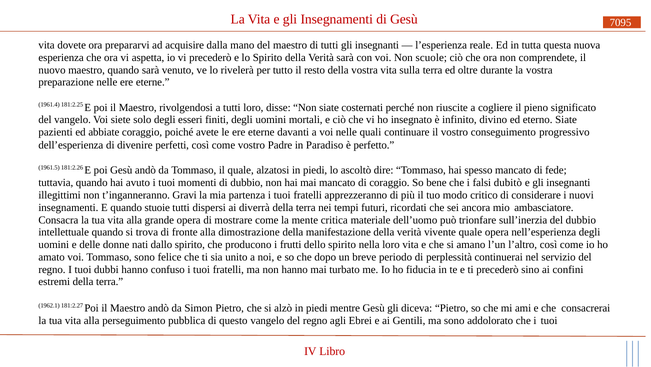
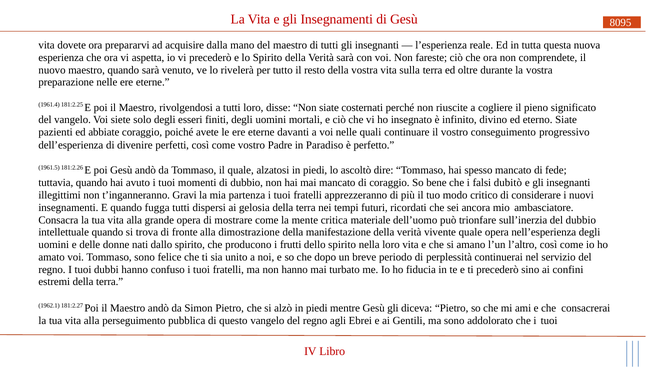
7095: 7095 -> 8095 (620, 22)
scuole: scuole -> fareste (431, 58)
stuoie: stuoie -> fugga (157, 207)
diverrà: diverrà -> gelosia (254, 207)
